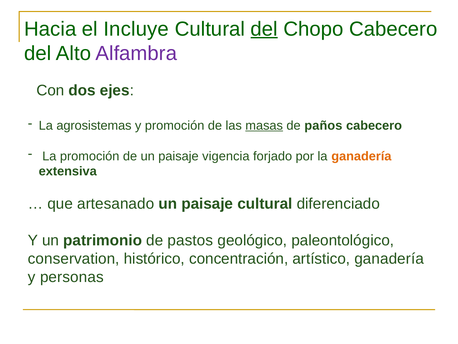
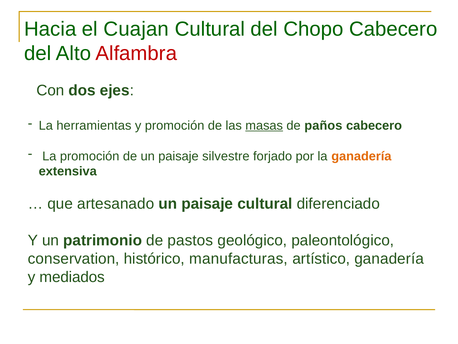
Incluye: Incluye -> Cuajan (136, 29)
del underline: present -> none (264, 29)
Alfambra colour: purple -> red (136, 53)
agrosistemas: agrosistemas -> herramientas (94, 125)
vigencia: vigencia -> silvestre (226, 156)
concentración: concentración -> manufacturas (239, 258)
personas: personas -> mediados (72, 277)
